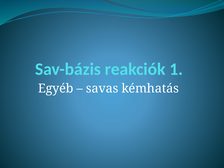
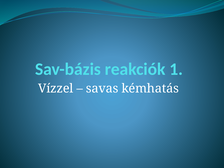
Egyéb: Egyéb -> Vízzel (56, 89)
